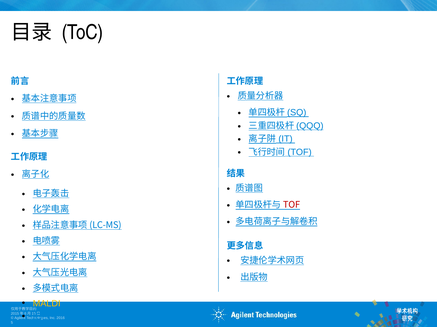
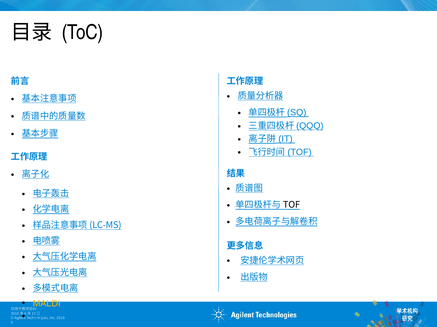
TOF colour: red -> black (292, 205)
